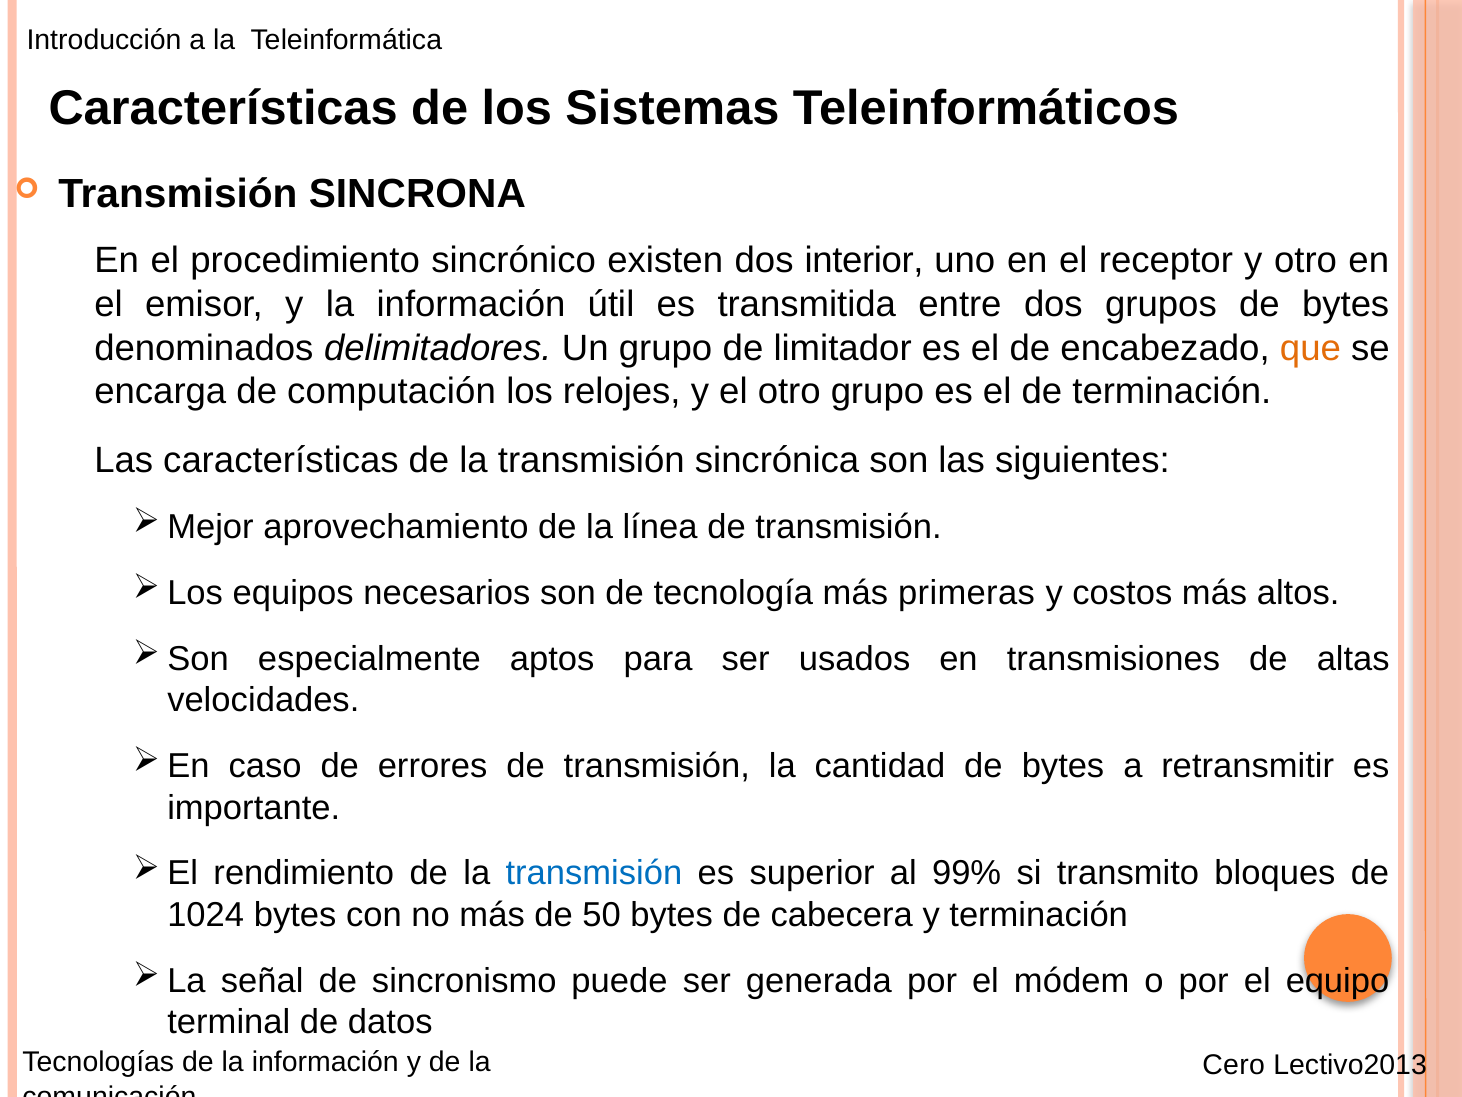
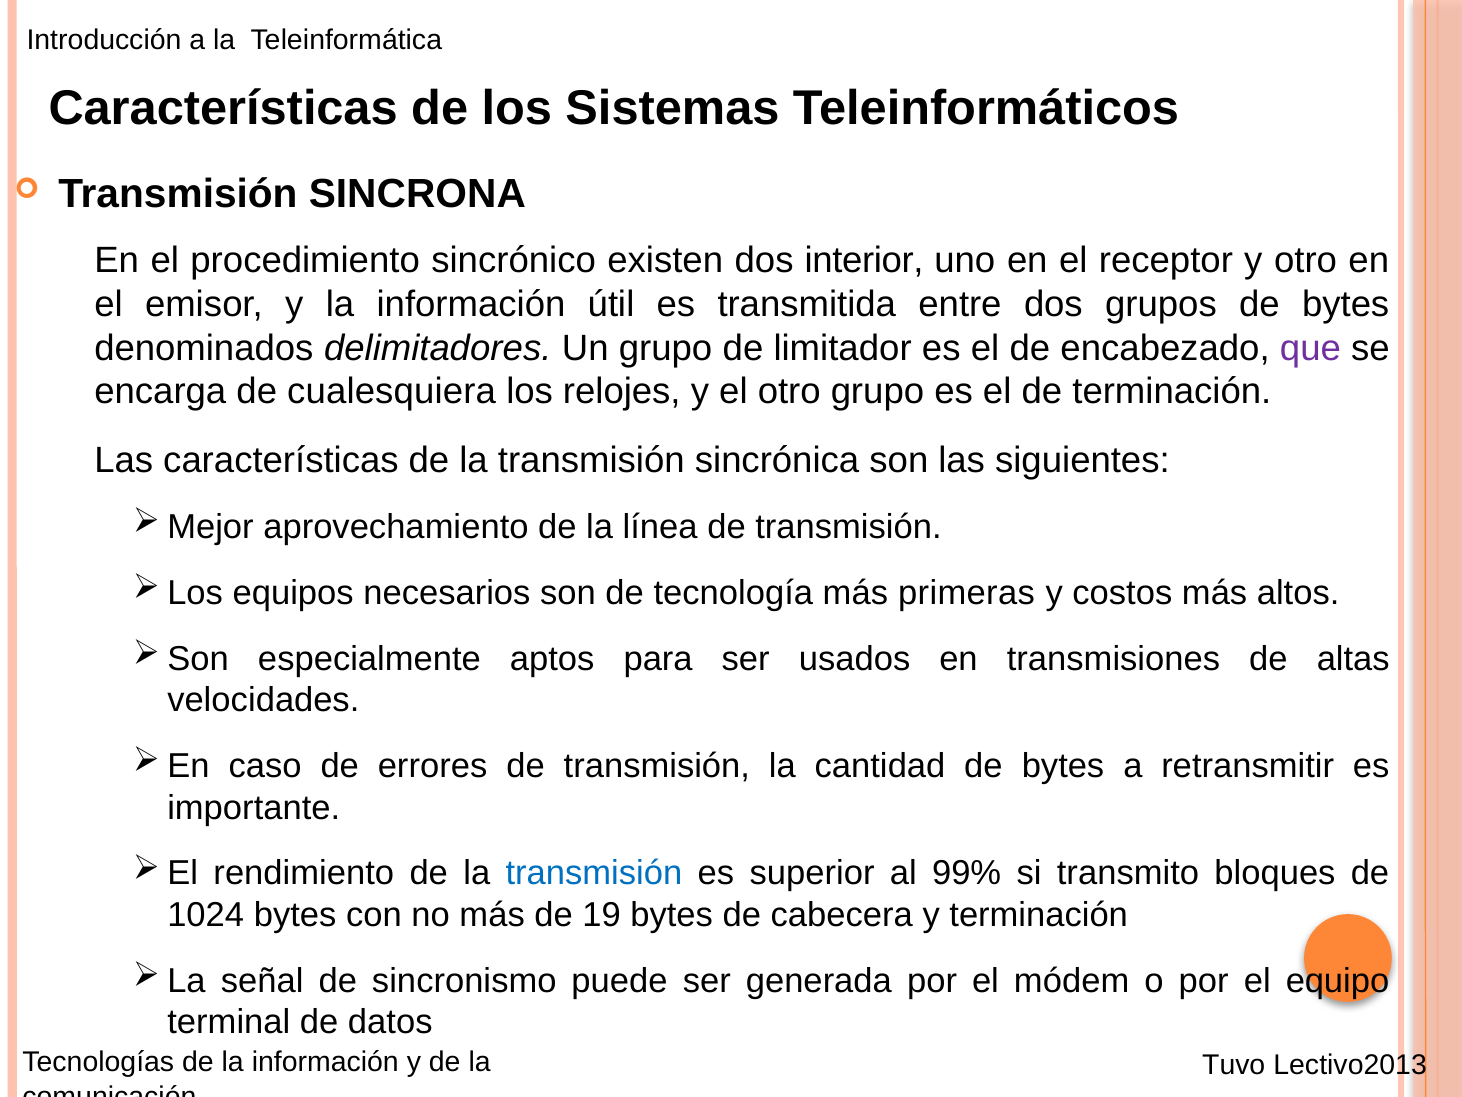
que colour: orange -> purple (1310, 348)
computación: computación -> cualesquiera (392, 392)
50: 50 -> 19 (602, 915)
Cero: Cero -> Tuvo (1234, 1065)
